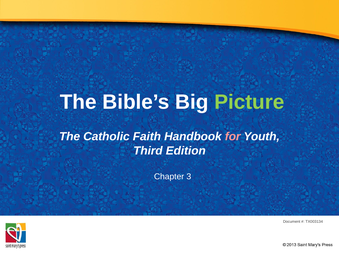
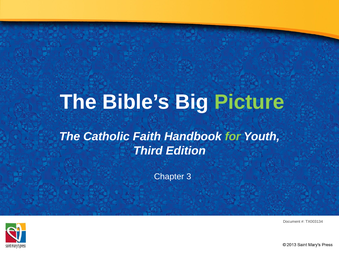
for colour: pink -> light green (233, 137)
